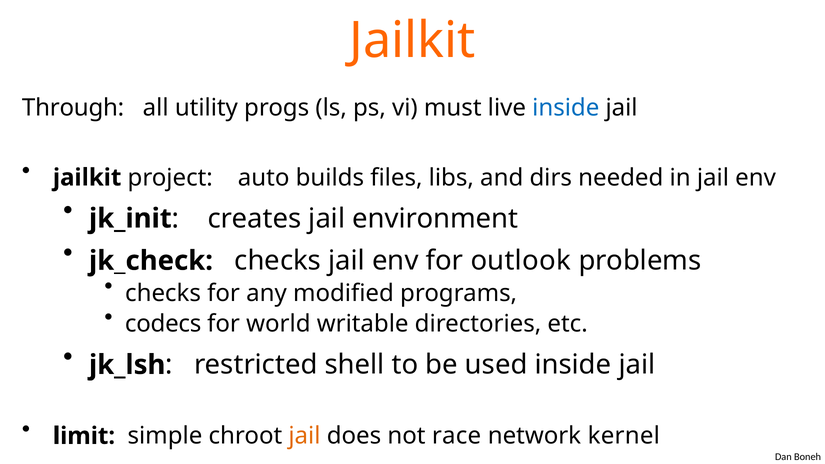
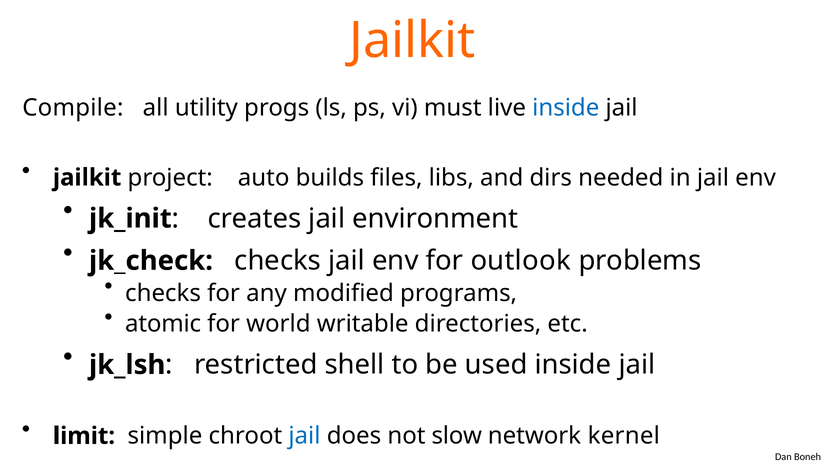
Through: Through -> Compile (73, 108)
codecs: codecs -> atomic (163, 324)
jail colour: orange -> blue (304, 436)
race: race -> slow (457, 436)
